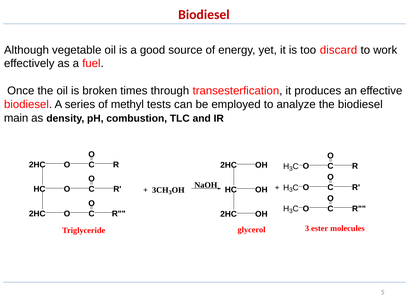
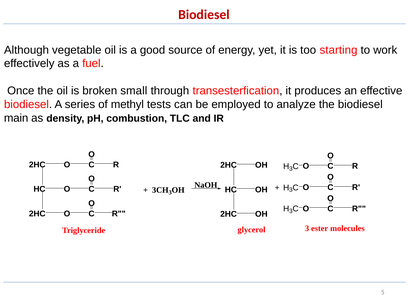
discard: discard -> starting (339, 50)
times: times -> small (134, 91)
